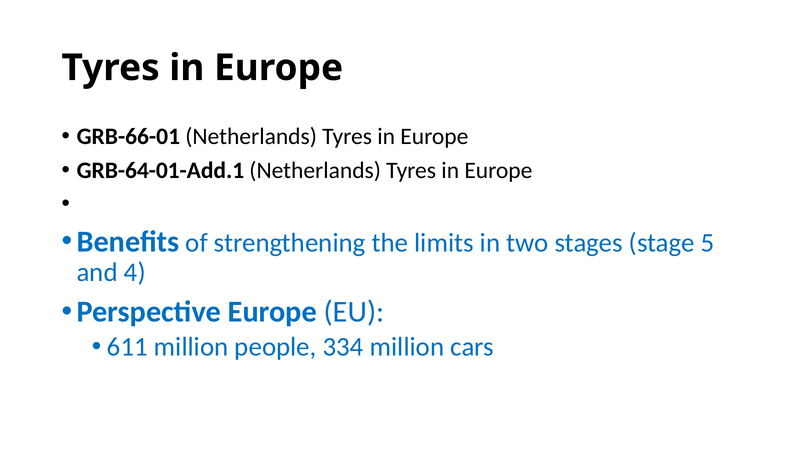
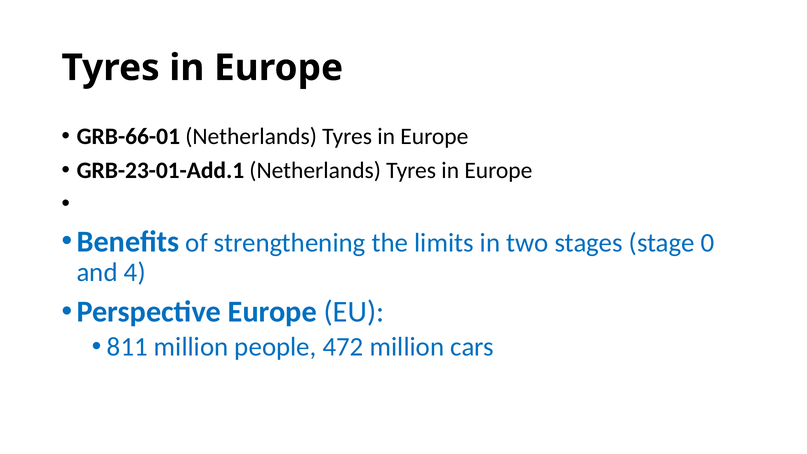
GRB-64-01-Add.1: GRB-64-01-Add.1 -> GRB-23-01-Add.1 (160, 170)
5: 5 -> 0 (708, 243)
611: 611 -> 811 (127, 347)
334: 334 -> 472 (343, 347)
